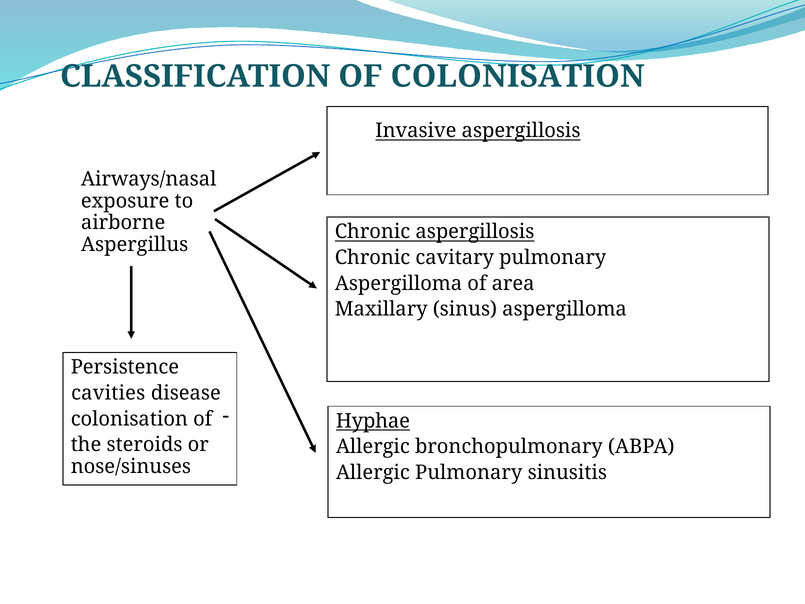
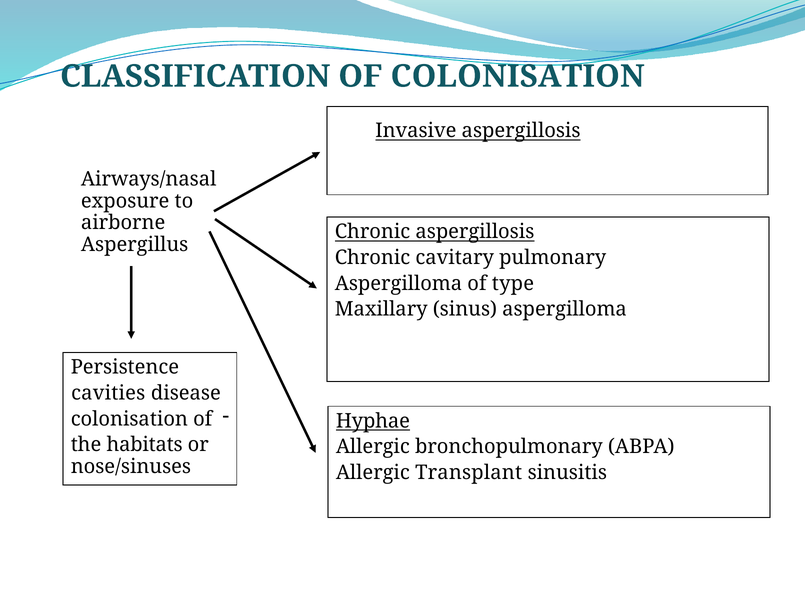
area: area -> type (513, 283)
steroids: steroids -> habitats (145, 444)
Allergic Pulmonary: Pulmonary -> Transplant (469, 472)
